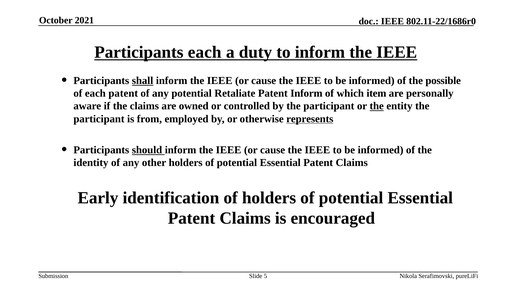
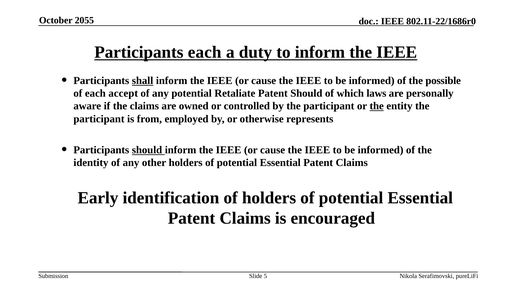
2021: 2021 -> 2055 (84, 20)
each patent: patent -> accept (123, 93)
Patent Inform: Inform -> Should (306, 93)
item: item -> laws (376, 93)
represents underline: present -> none (310, 119)
